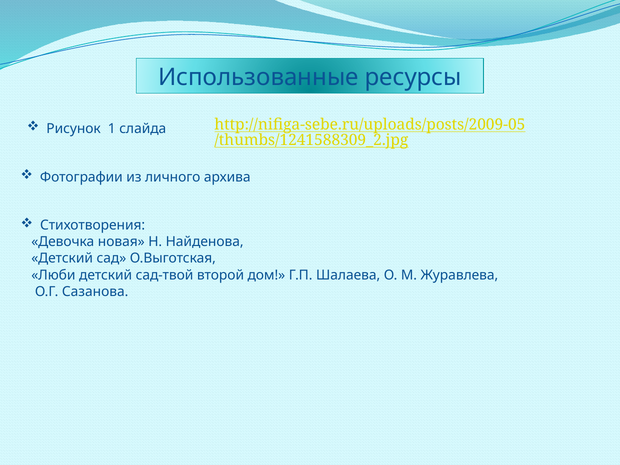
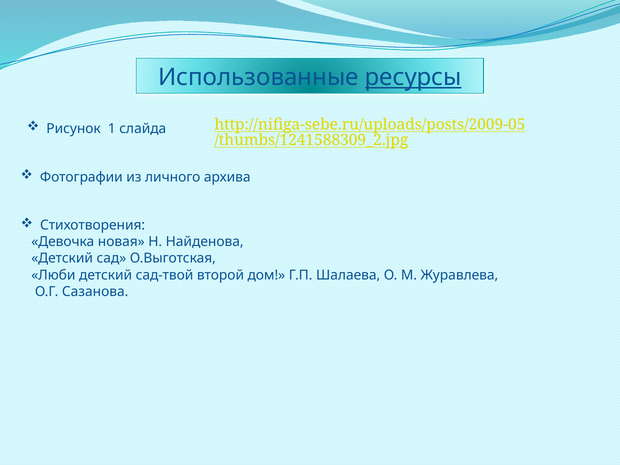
ресурсы underline: none -> present (413, 77)
